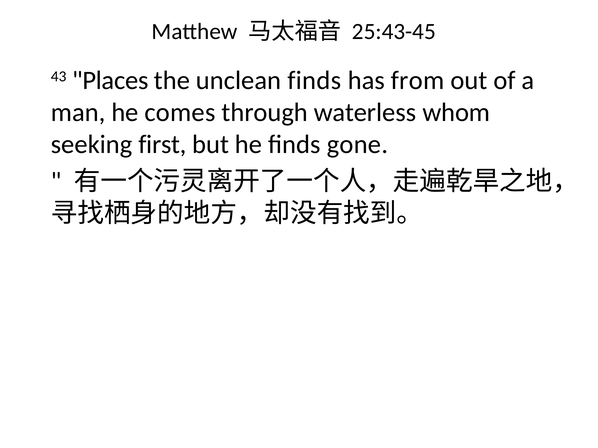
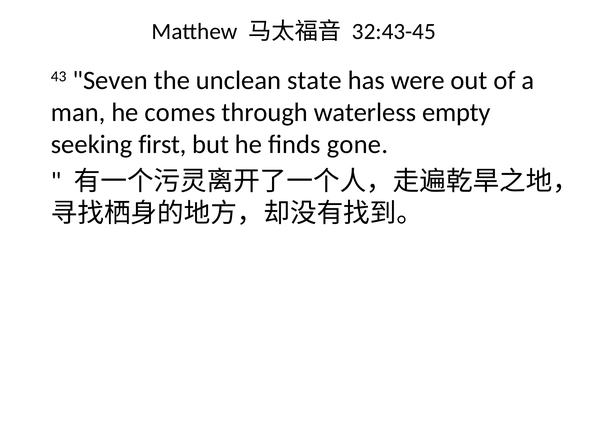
25:43-45: 25:43-45 -> 32:43-45 (394, 32)
Places: Places -> Seven (110, 81)
unclean finds: finds -> state (314, 81)
from: from -> were (418, 81)
whom: whom -> empty (456, 113)
